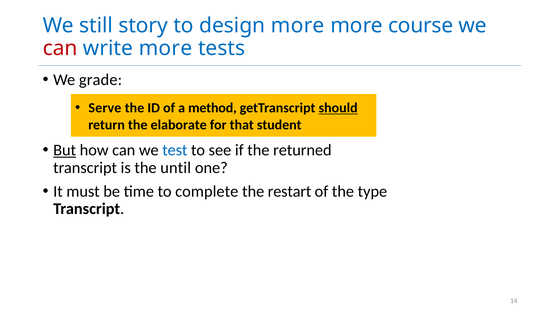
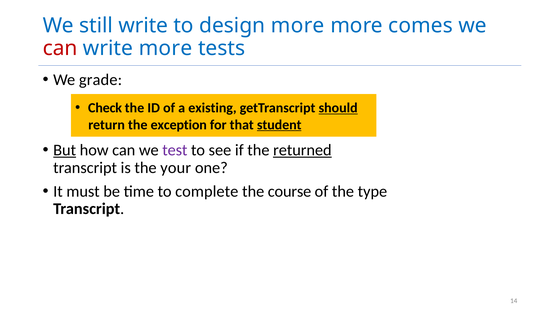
still story: story -> write (143, 25)
course: course -> comes (421, 25)
Serve: Serve -> Check (105, 108)
method: method -> existing (212, 108)
elaborate: elaborate -> exception (179, 125)
student underline: none -> present (279, 125)
test colour: blue -> purple (175, 150)
returned underline: none -> present (302, 150)
until: until -> your (176, 168)
restart: restart -> course (290, 191)
